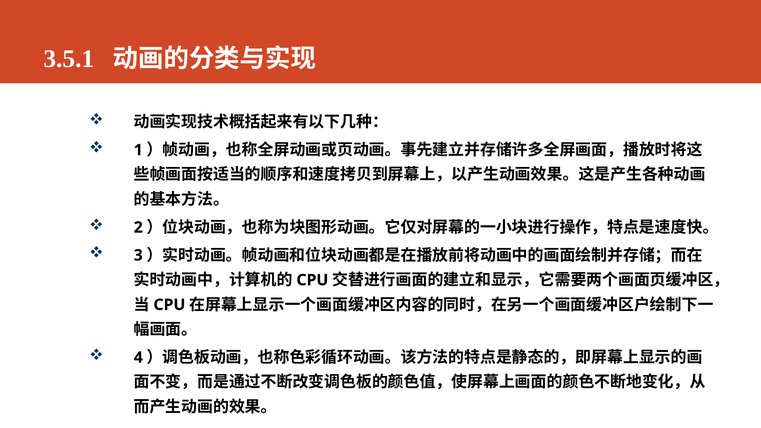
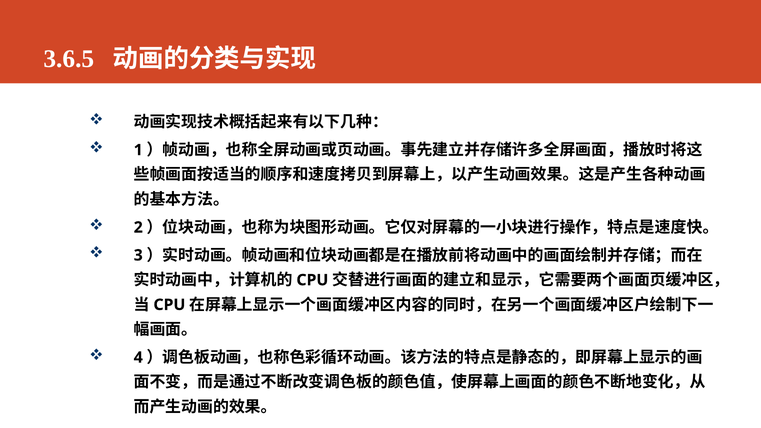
3.5.1: 3.5.1 -> 3.6.5 (69, 59)
